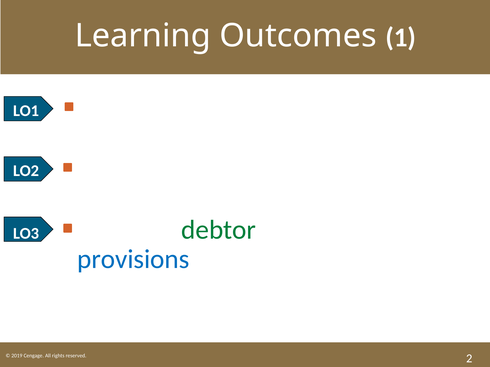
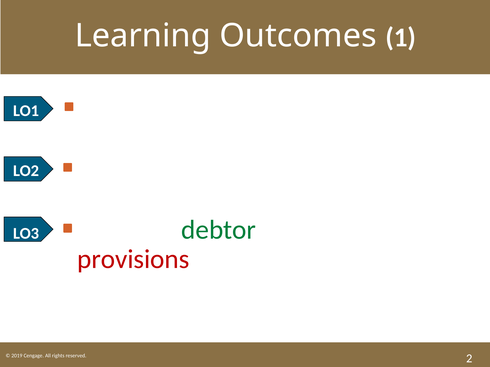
provisions colour: blue -> red (133, 260)
